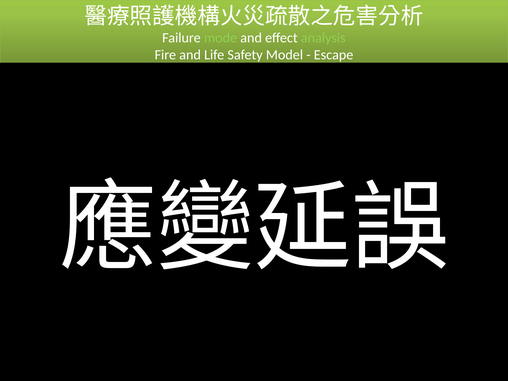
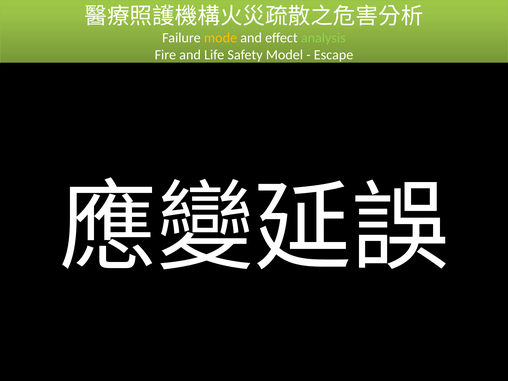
mode colour: light green -> yellow (221, 38)
